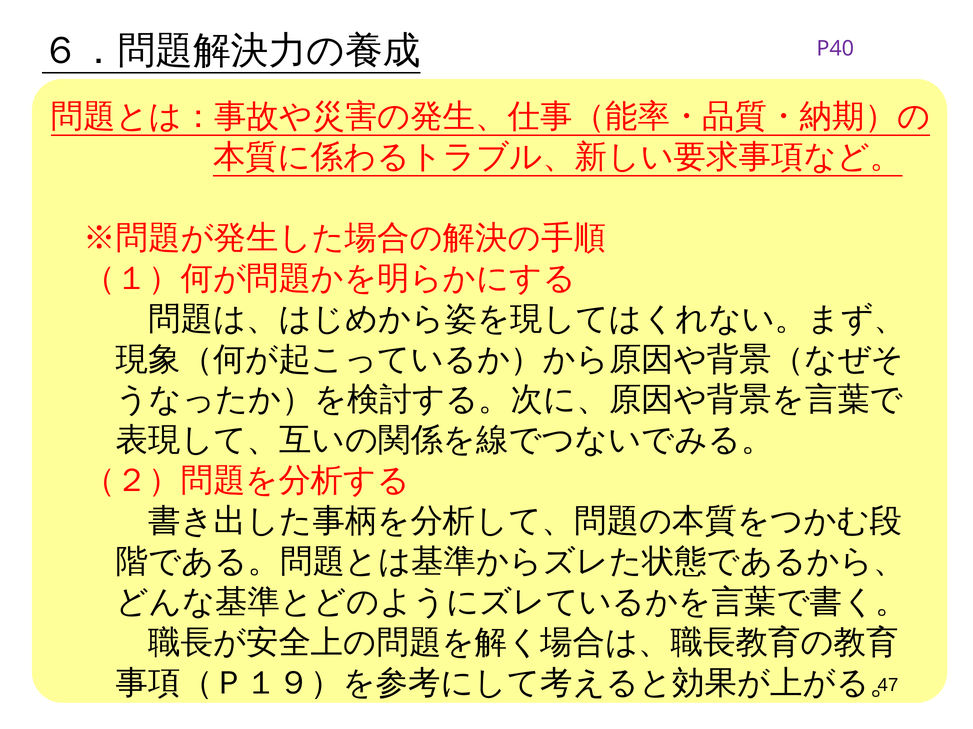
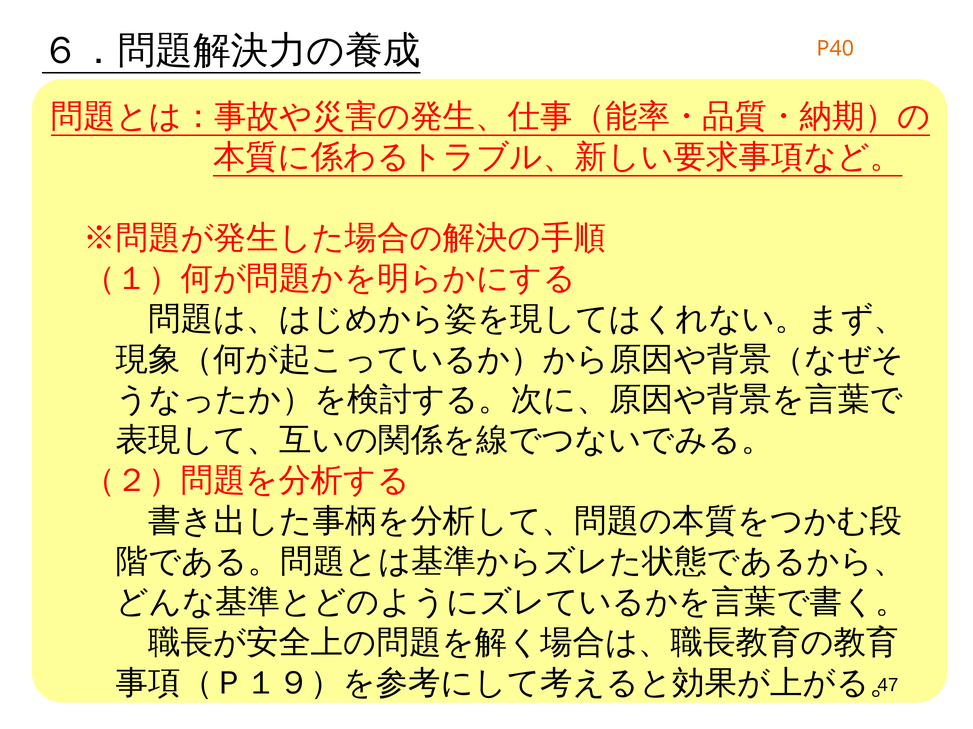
P40 colour: purple -> orange (835, 49)
